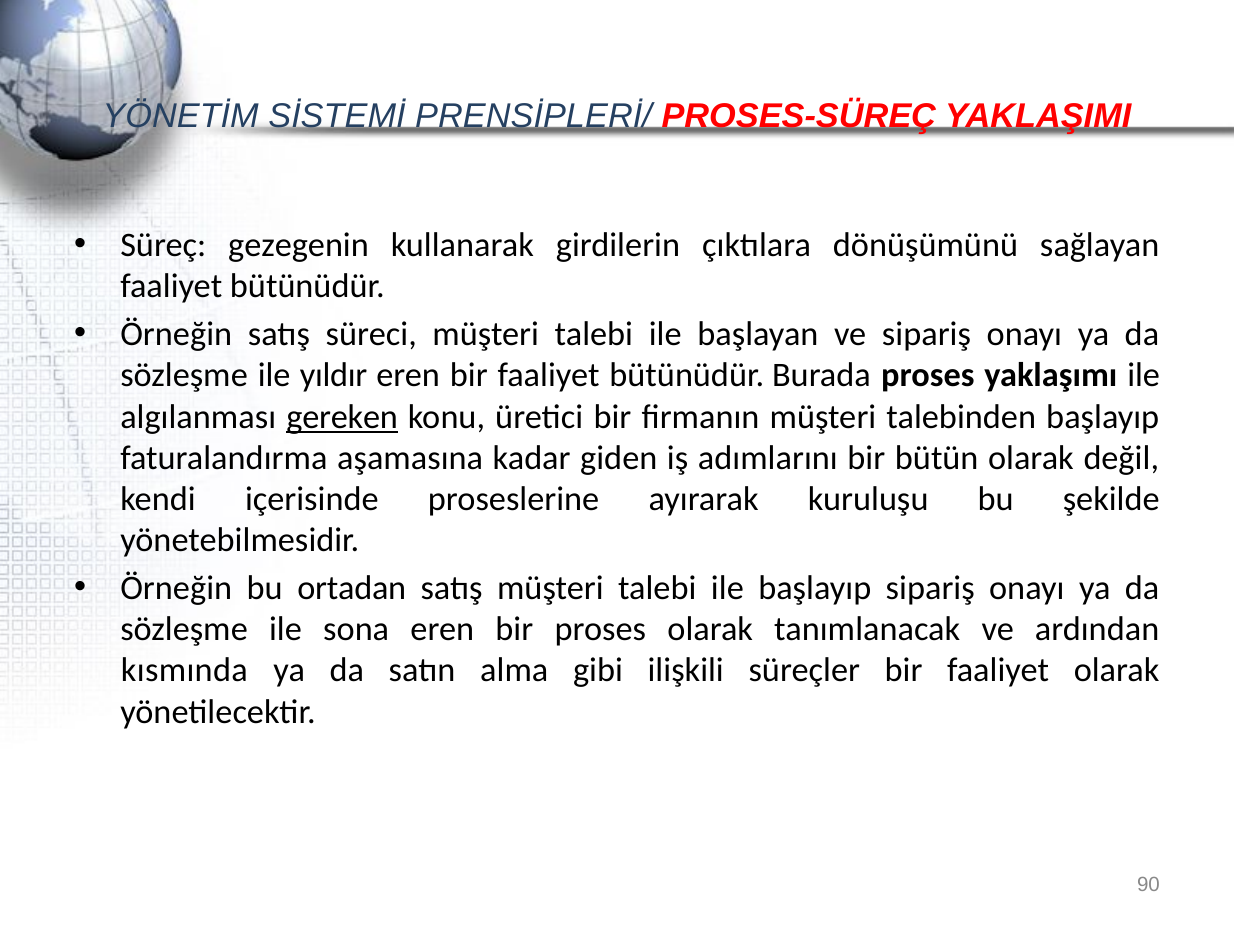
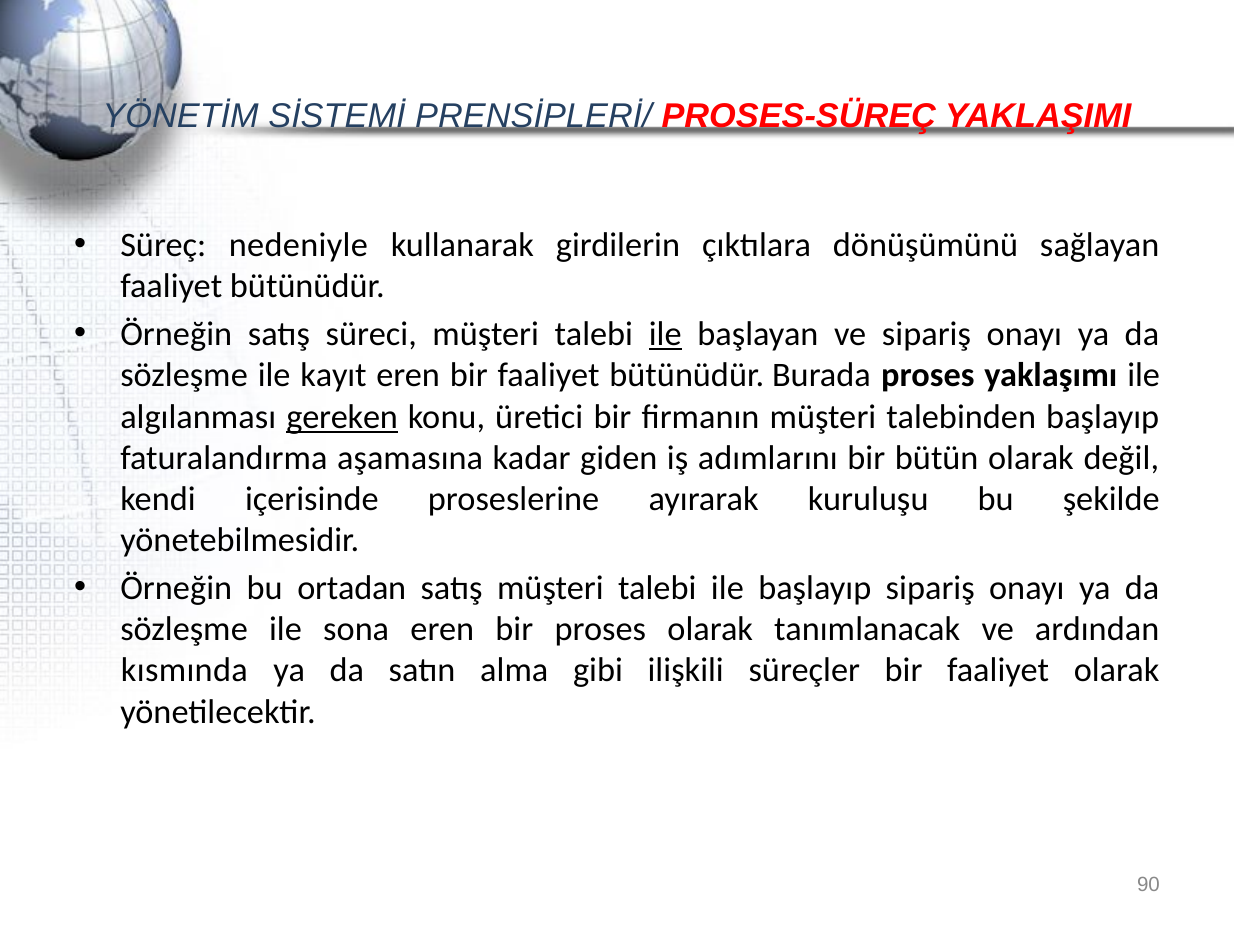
gezegenin: gezegenin -> nedeniyle (298, 245)
ile underline: none -> present (665, 334)
yıldır: yıldır -> kayıt (334, 375)
